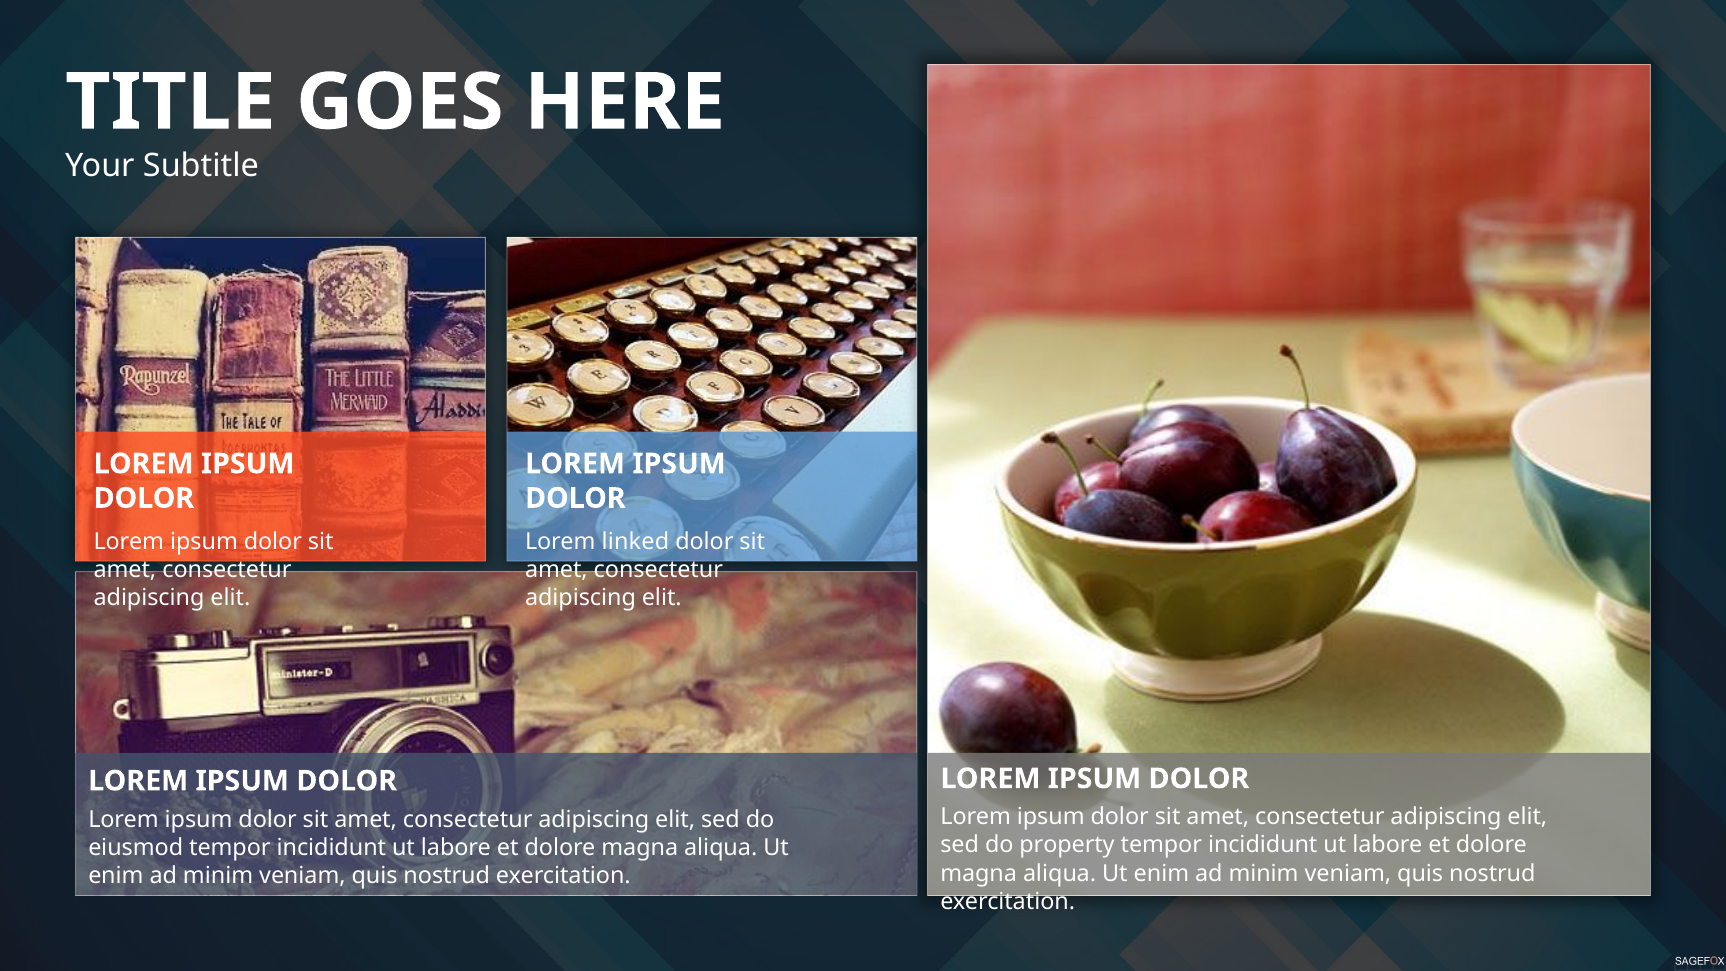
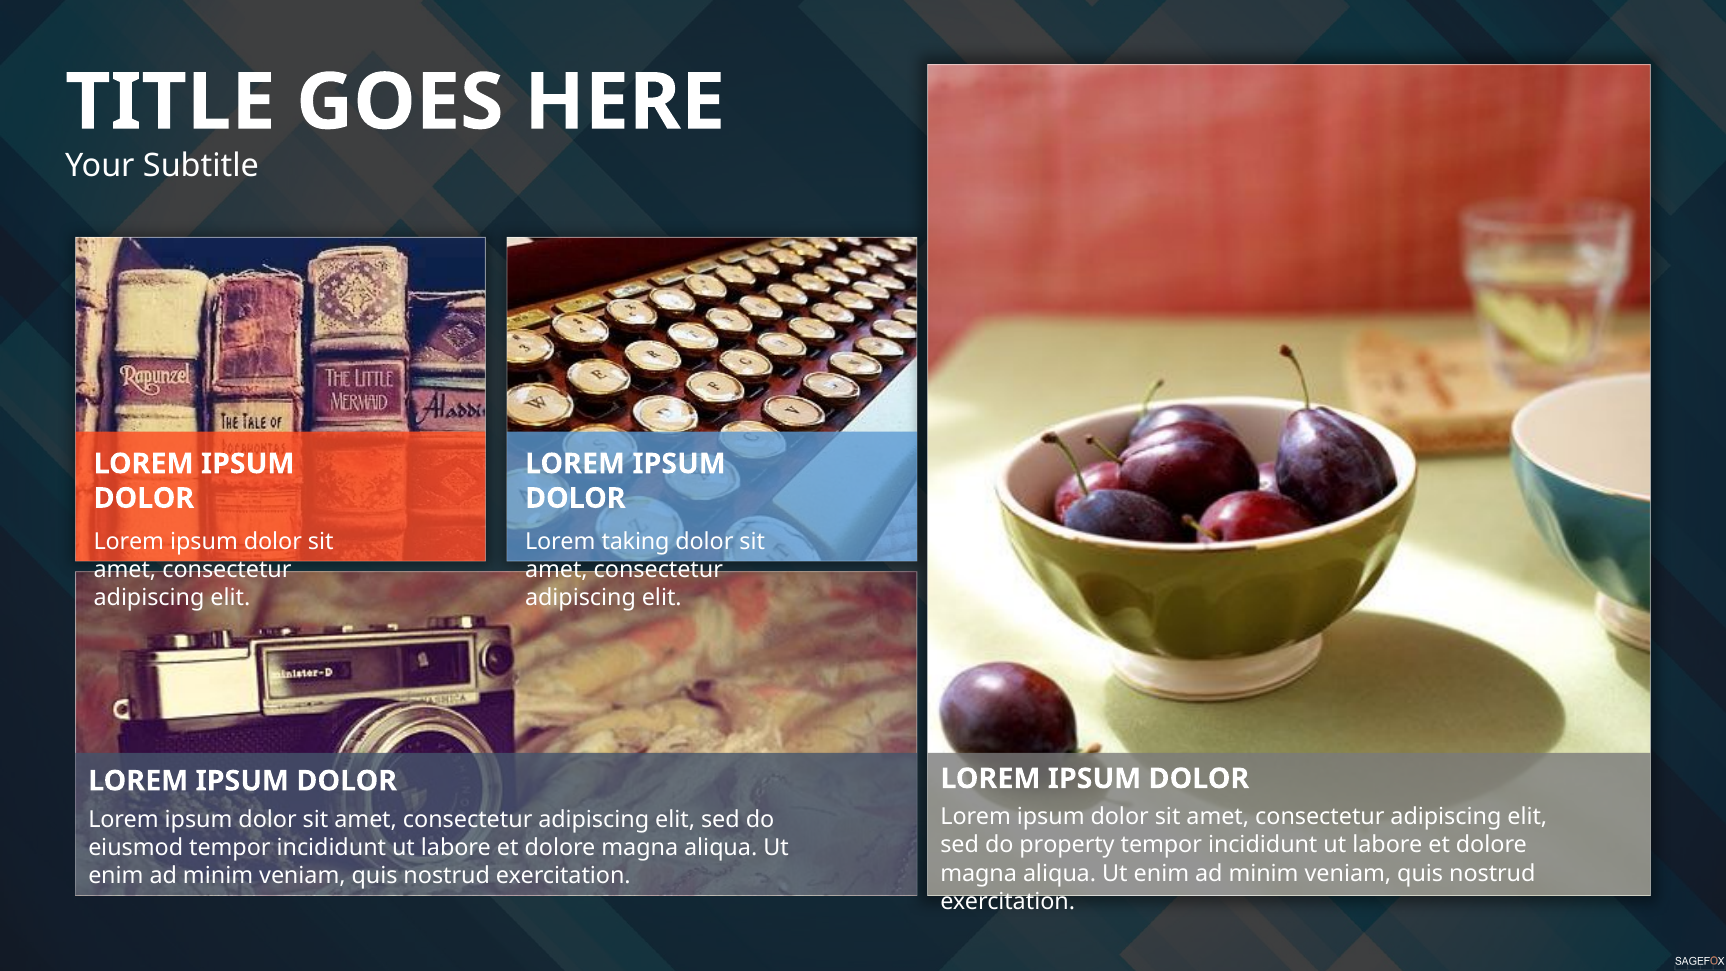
linked: linked -> taking (636, 542)
